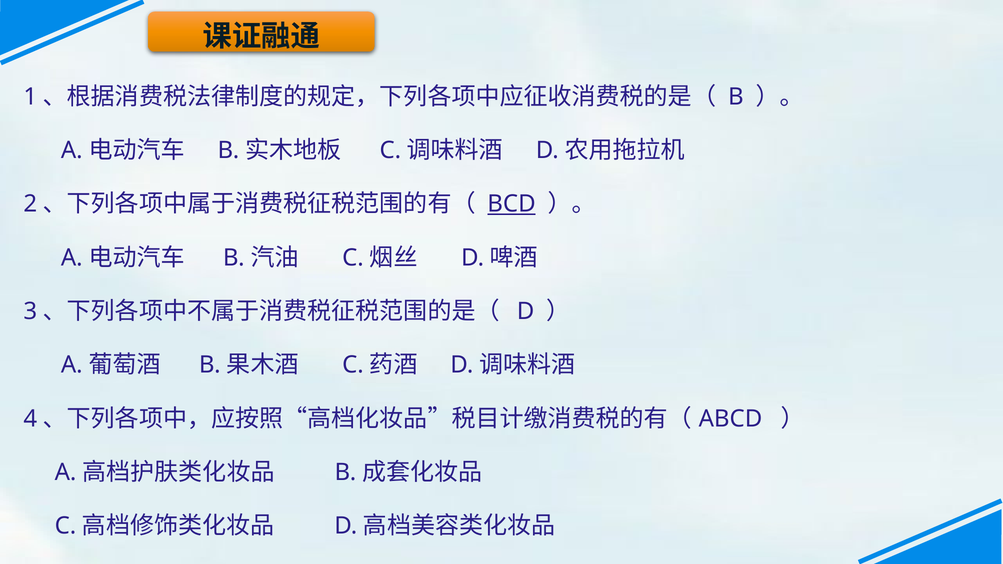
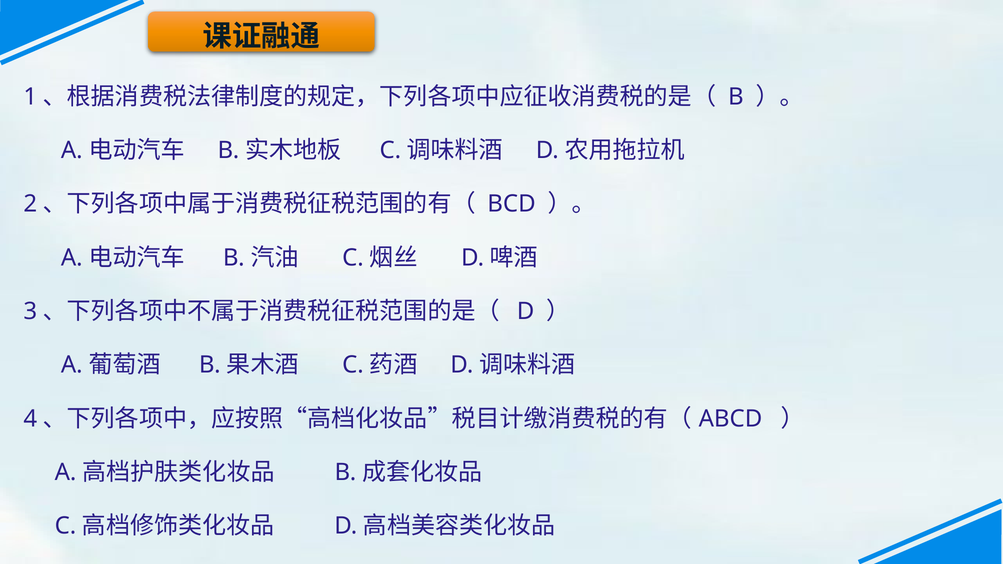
BCD underline: present -> none (512, 204)
